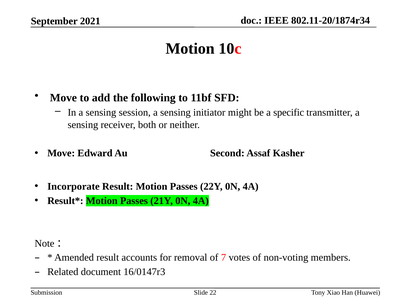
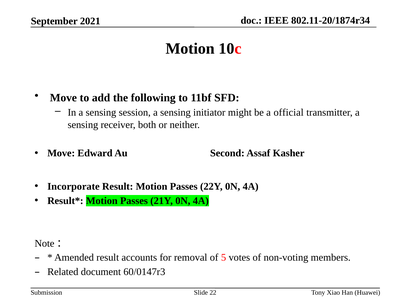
specific: specific -> official (289, 113)
7: 7 -> 5 (224, 258)
16/0147r3: 16/0147r3 -> 60/0147r3 (144, 272)
